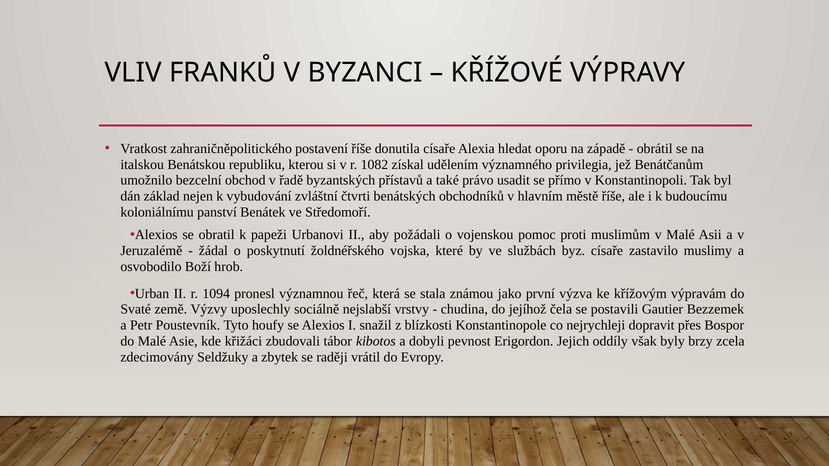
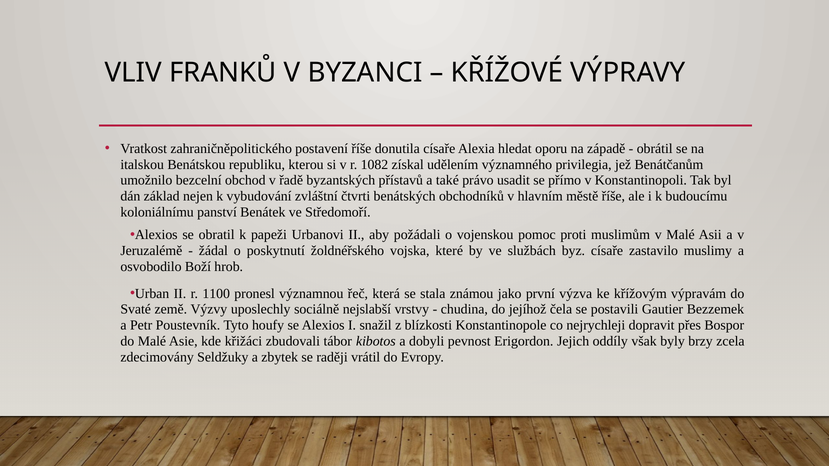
1094: 1094 -> 1100 (216, 294)
